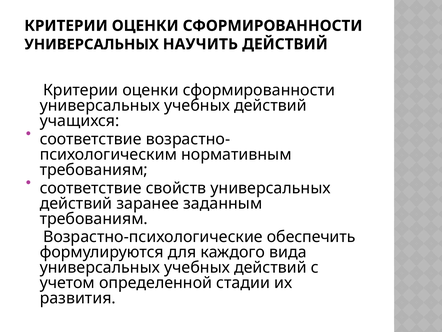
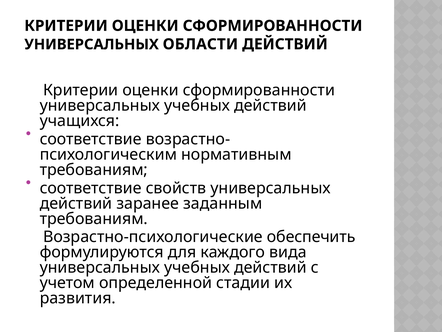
НАУЧИТЬ: НАУЧИТЬ -> ОБЛАСТИ (200, 44)
